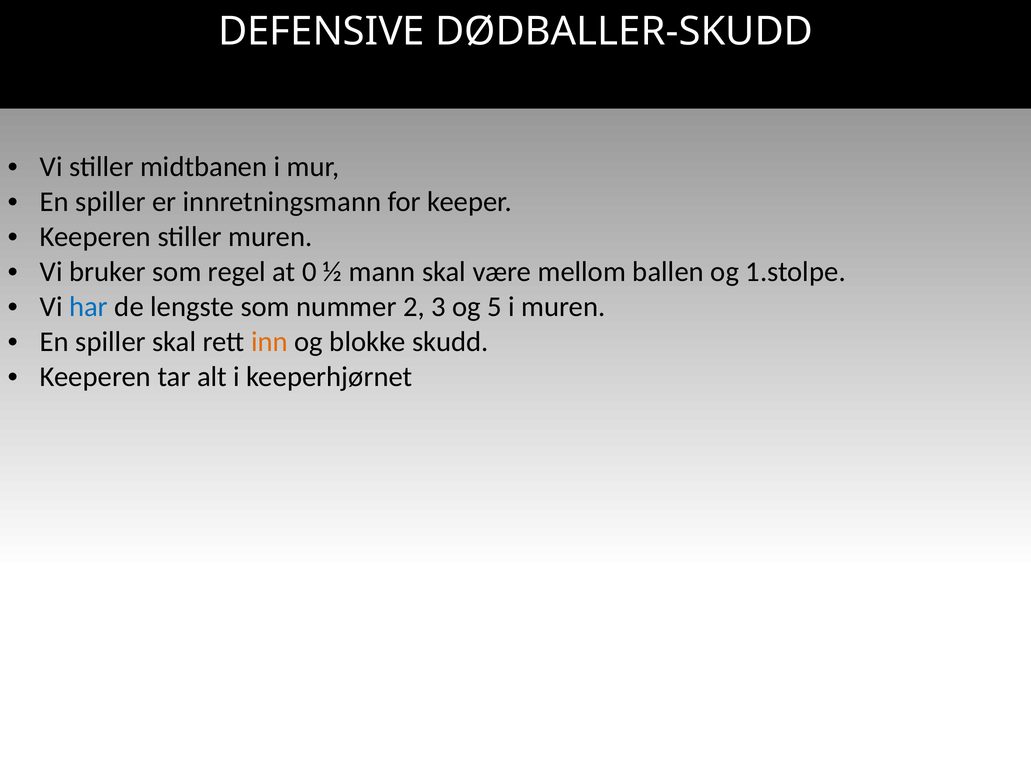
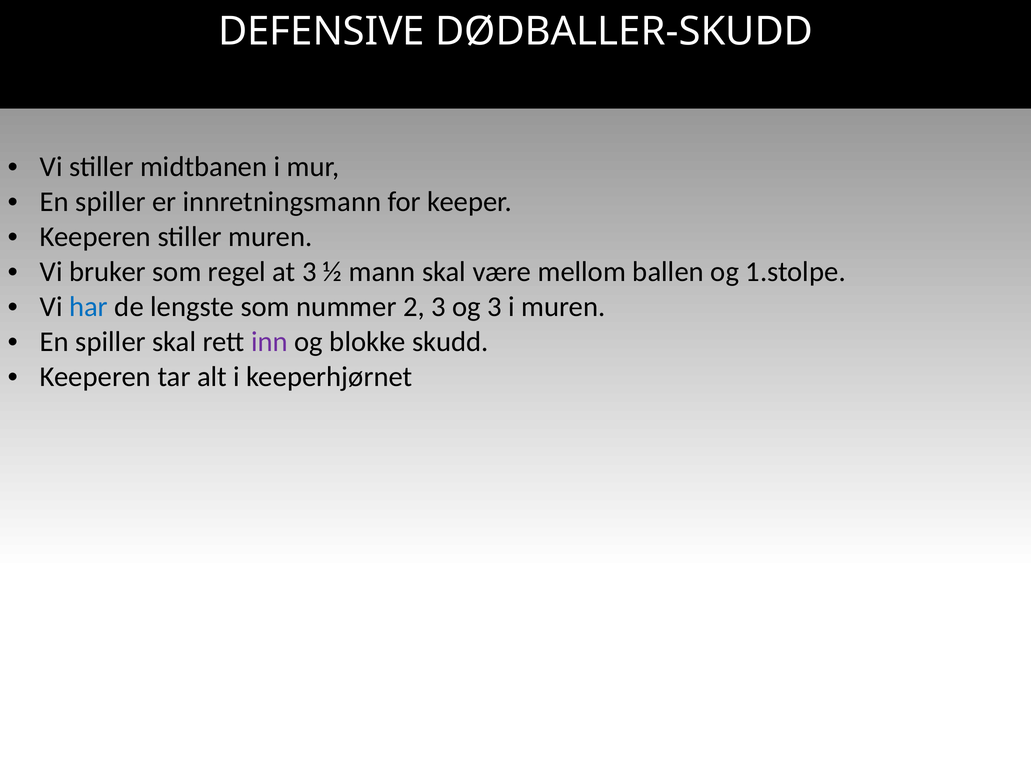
at 0: 0 -> 3 (309, 272)
og 5: 5 -> 3 (495, 307)
inn colour: orange -> purple (269, 342)
